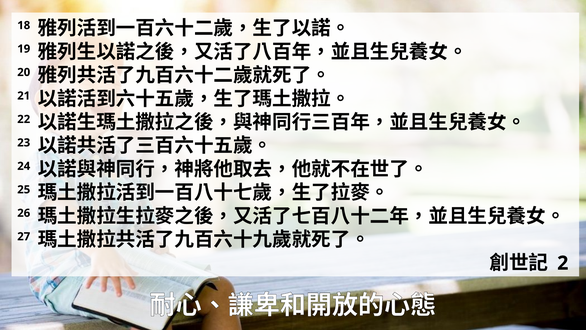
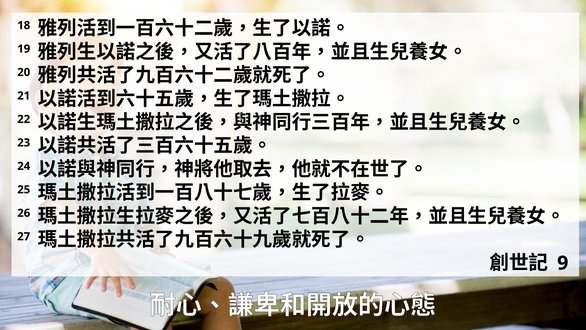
2: 2 -> 9 (563, 263)
